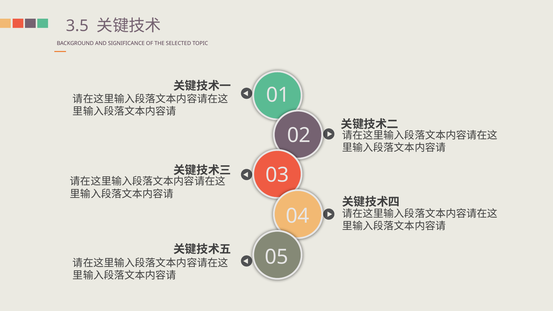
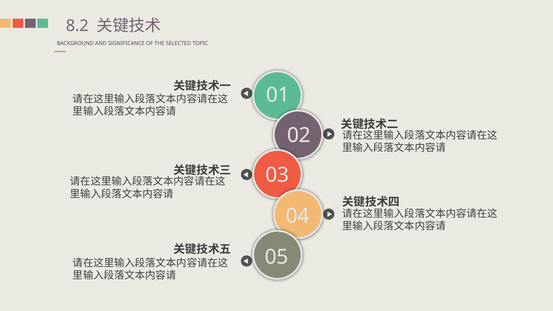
3.5: 3.5 -> 8.2 (77, 26)
